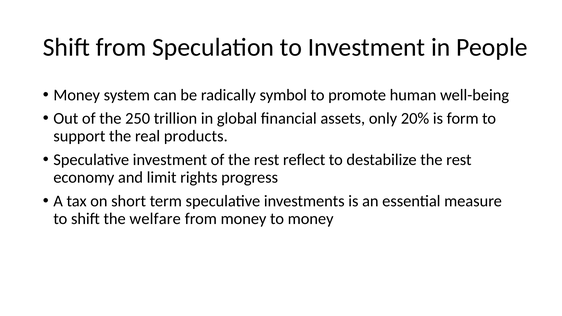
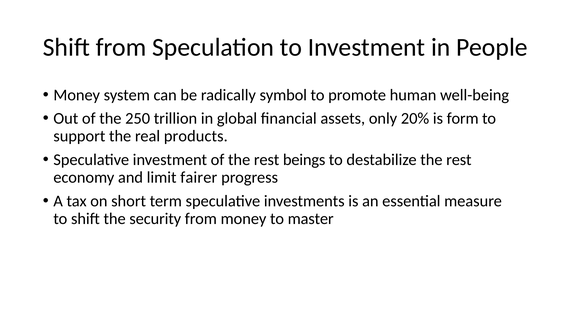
reflect: reflect -> beings (304, 160)
rights: rights -> fairer (199, 178)
welfare: welfare -> security (155, 219)
to money: money -> master (311, 219)
